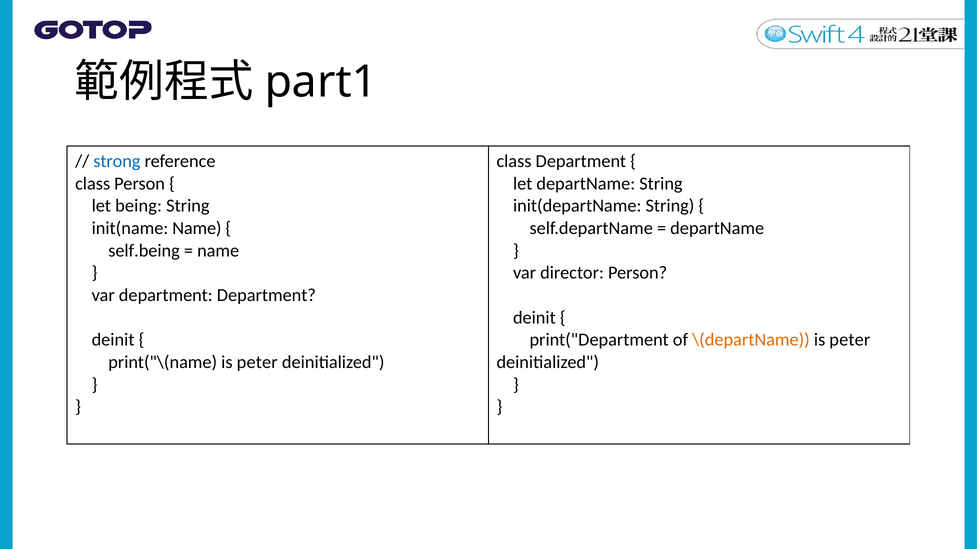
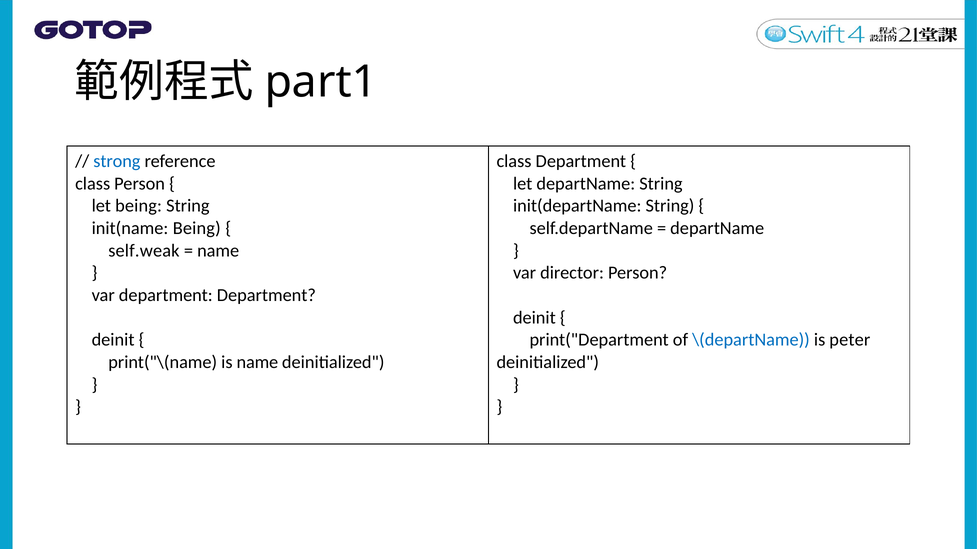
init(name Name: Name -> Being (197, 228)
self.being: self.being -> self.weak (144, 251)
\(departName colour: orange -> blue (751, 340)
print("\(name is peter: peter -> name (257, 363)
